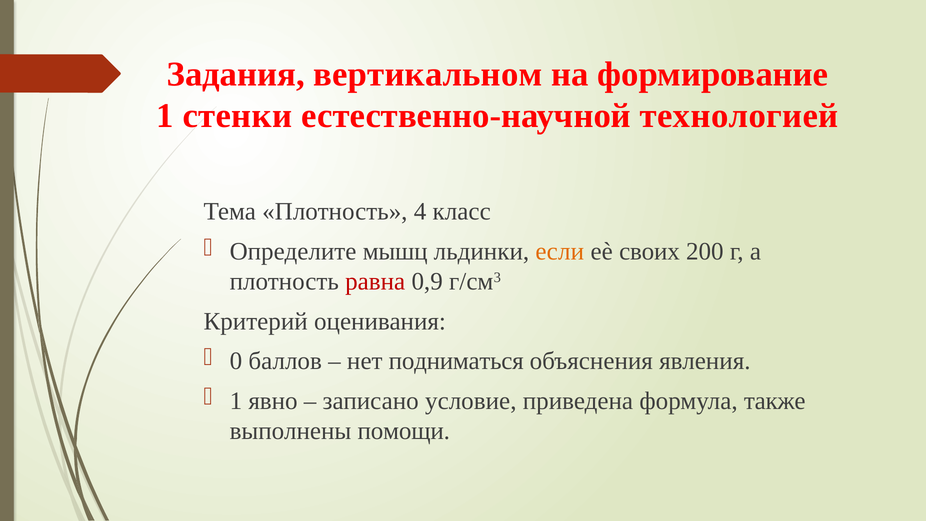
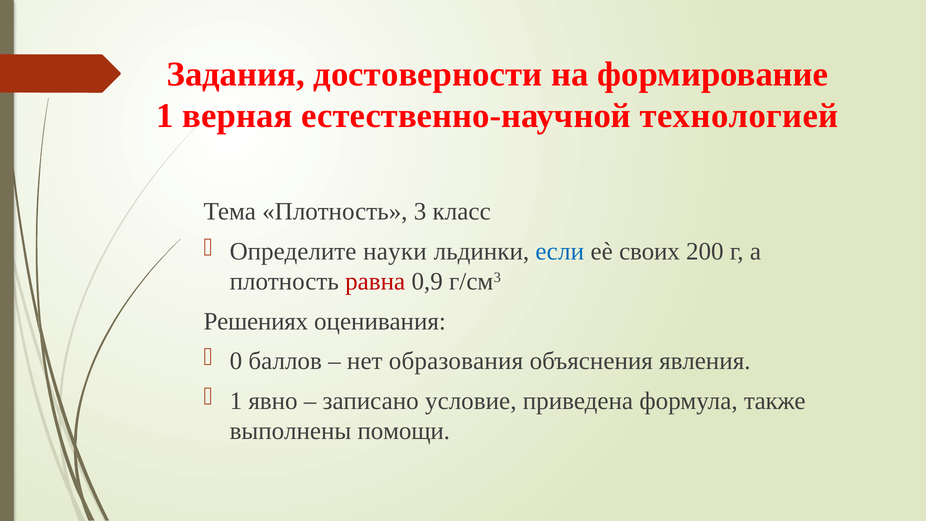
вертикальном: вертикальном -> достоверности (428, 74)
стенки: стенки -> верная (237, 116)
4: 4 -> 3 (420, 212)
мышц: мышц -> науки (395, 251)
если colour: orange -> blue (560, 251)
Критерий: Критерий -> Решениях (256, 321)
подниматься: подниматься -> образования (456, 361)
